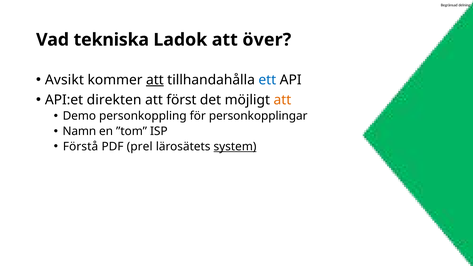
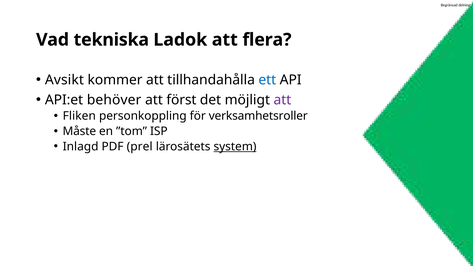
över: över -> flera (267, 40)
att underline: present -> none (155, 80)
direkten: direkten -> behöver (114, 100)
att colour: orange -> purple (282, 100)
Demo: Demo -> Fliken (79, 116)
personkopplingar: personkopplingar -> verksamhetsroller (258, 116)
Namn: Namn -> Måste (79, 131)
Förstå: Förstå -> Inlagd (81, 147)
